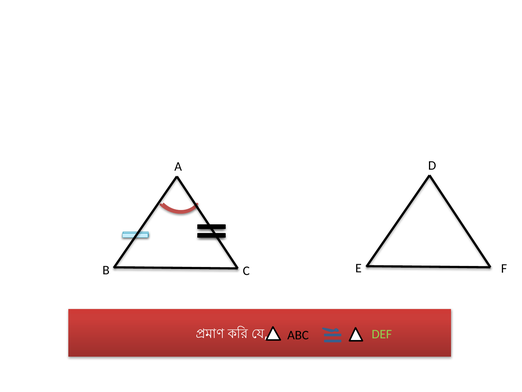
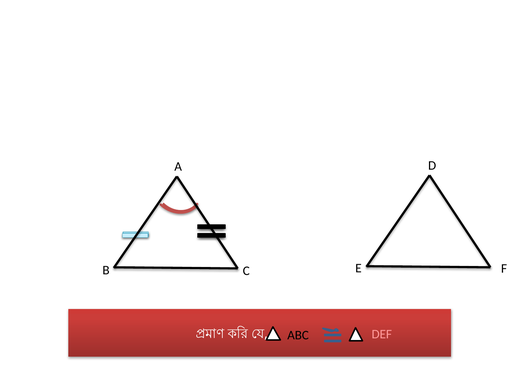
DEF colour: light green -> pink (382, 334)
